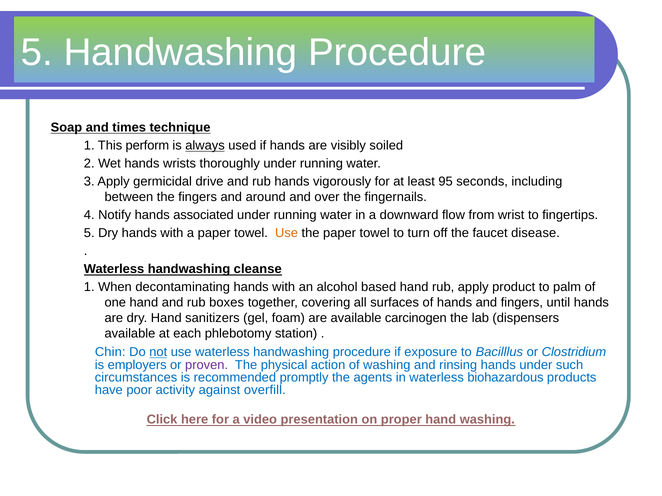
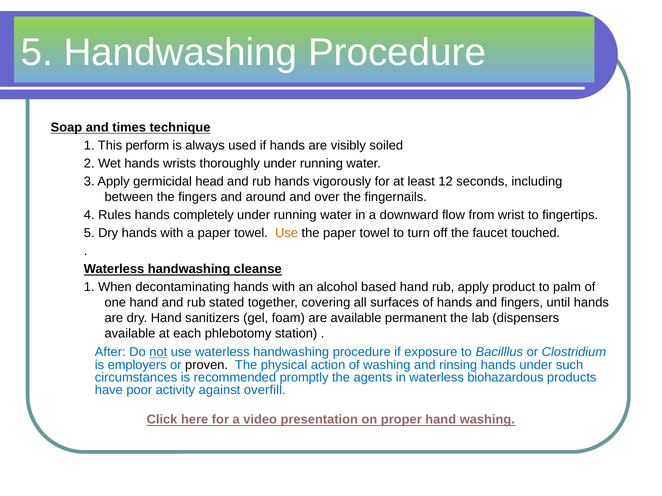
always underline: present -> none (205, 146)
drive: drive -> head (210, 182)
95: 95 -> 12 (446, 182)
Notify: Notify -> Rules (115, 215)
associated: associated -> completely (204, 215)
disease: disease -> touched (536, 233)
boxes: boxes -> stated (227, 303)
carcinogen: carcinogen -> permanent (416, 318)
Chin: Chin -> After (110, 353)
proven colour: purple -> black (207, 366)
